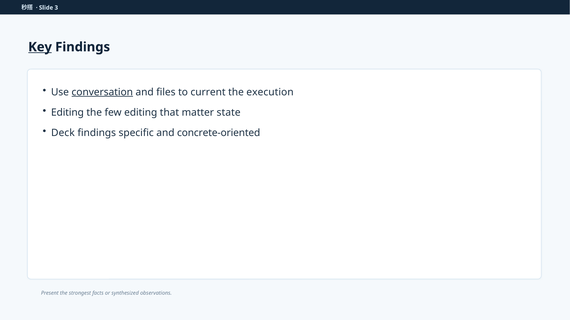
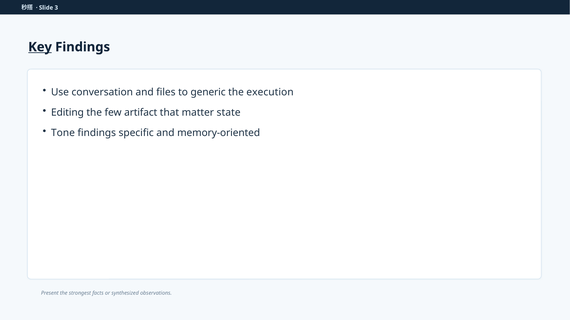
conversation underline: present -> none (102, 92)
current: current -> generic (208, 92)
few editing: editing -> artifact (141, 113)
Deck: Deck -> Tone (63, 133)
concrete-oriented: concrete-oriented -> memory-oriented (219, 133)
